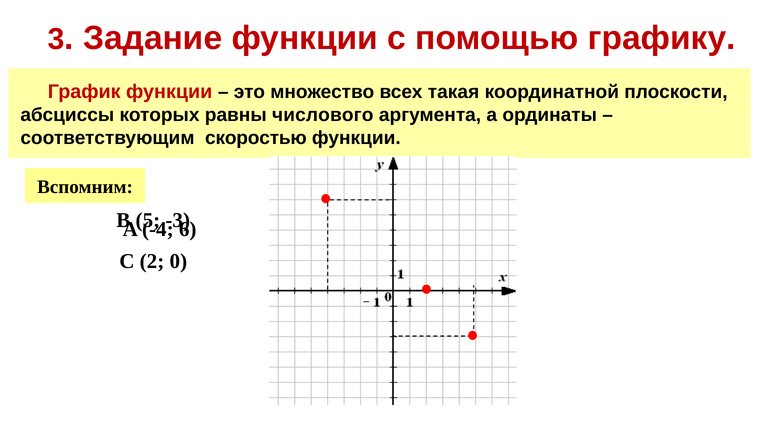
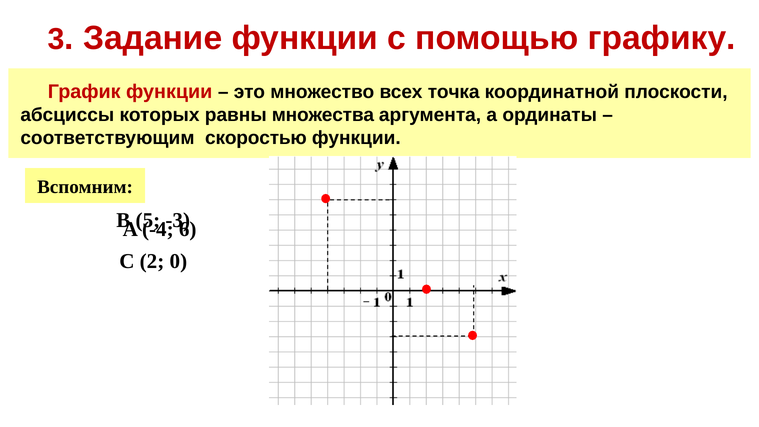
такая: такая -> точка (454, 92)
числового: числового -> множества (323, 115)
